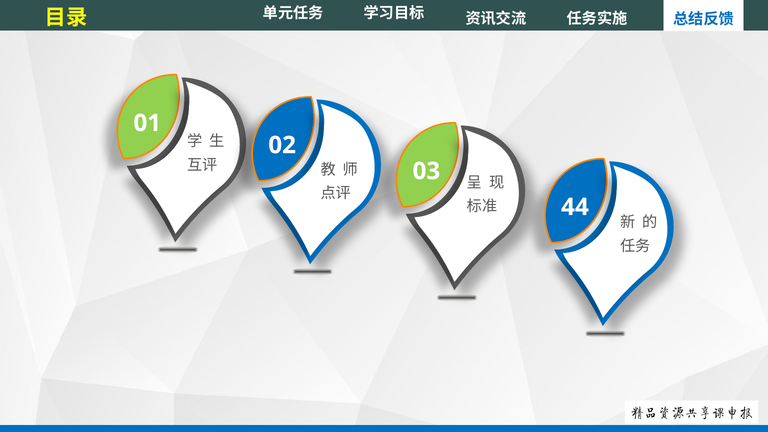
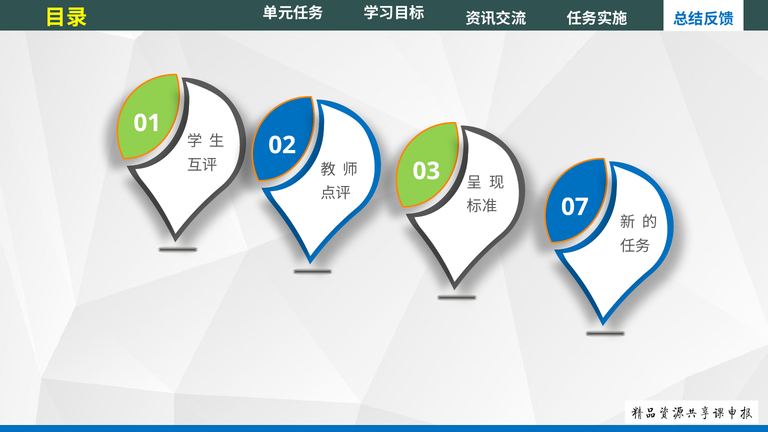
44: 44 -> 07 (575, 207)
